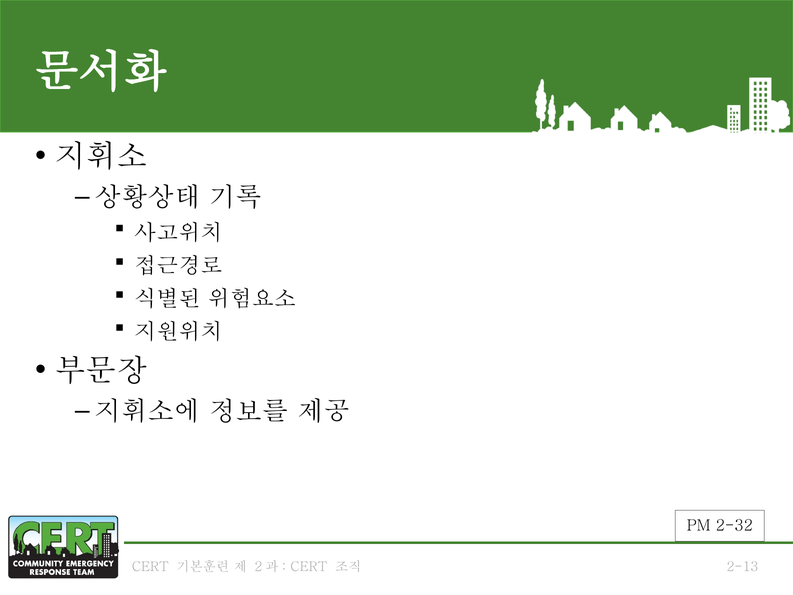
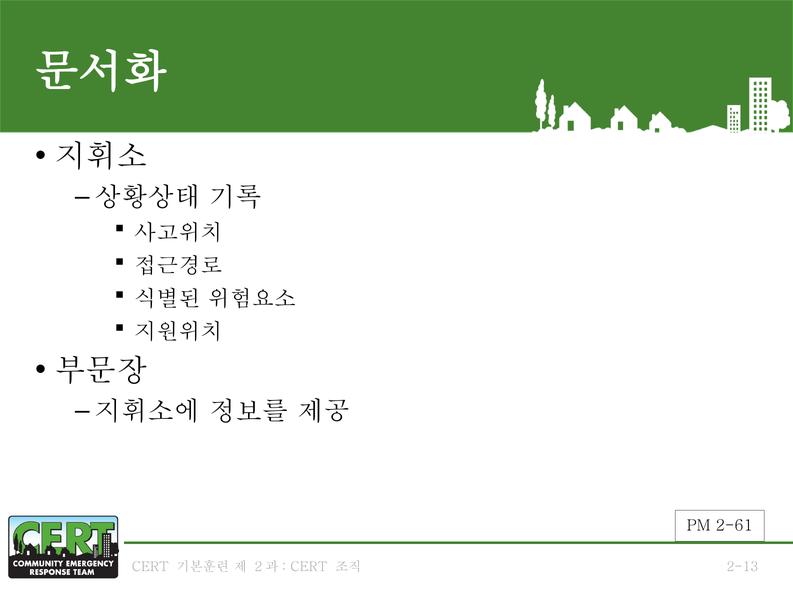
2-32: 2-32 -> 2-61 (734, 525)
